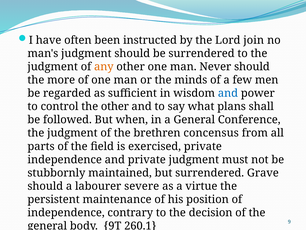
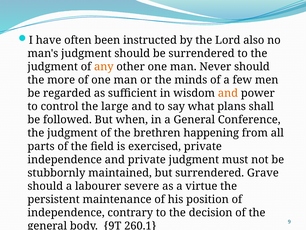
join: join -> also (254, 40)
and colour: blue -> orange (228, 93)
the other: other -> large (115, 106)
concensus: concensus -> happening (211, 133)
